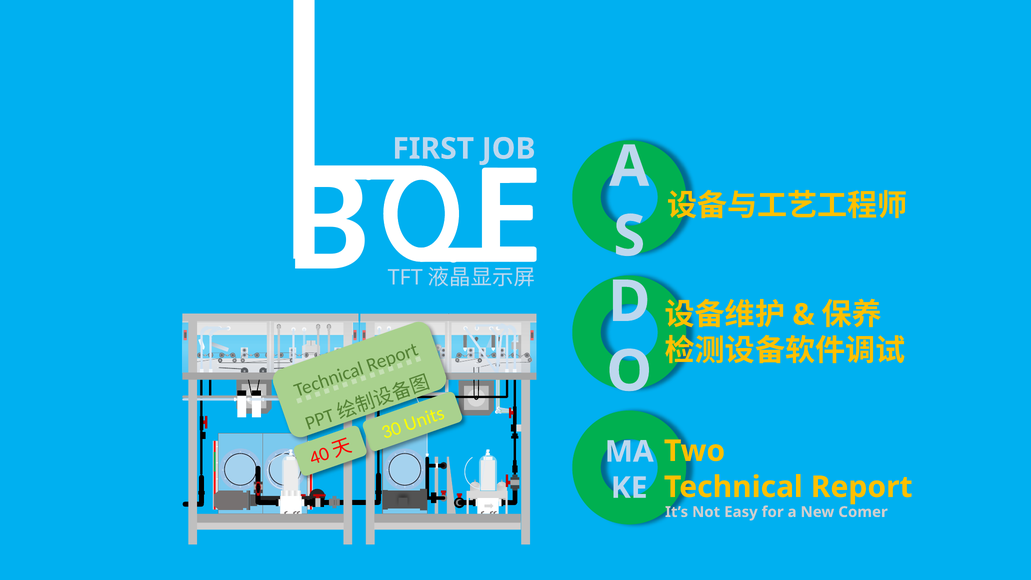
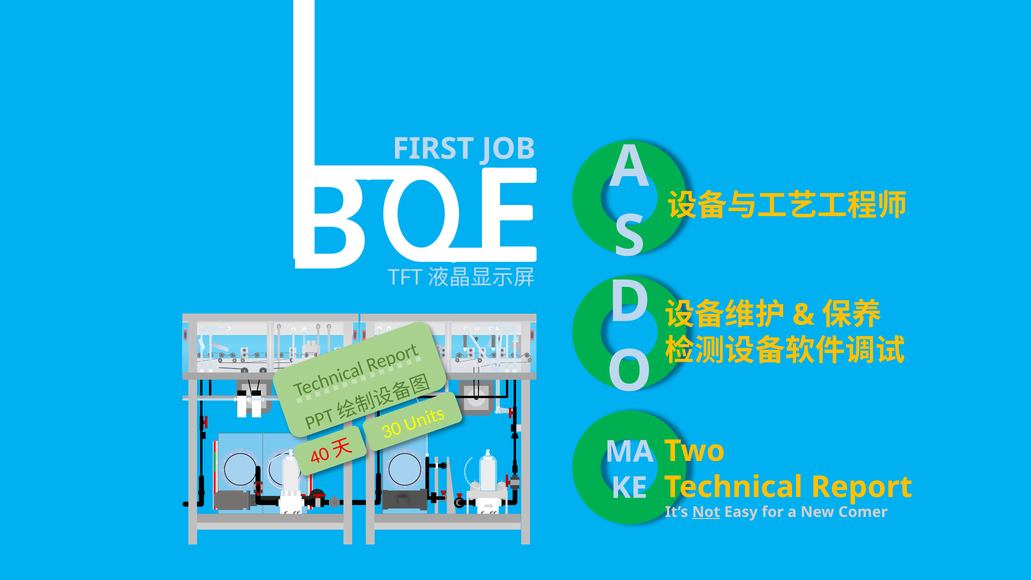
Not underline: none -> present (706, 512)
